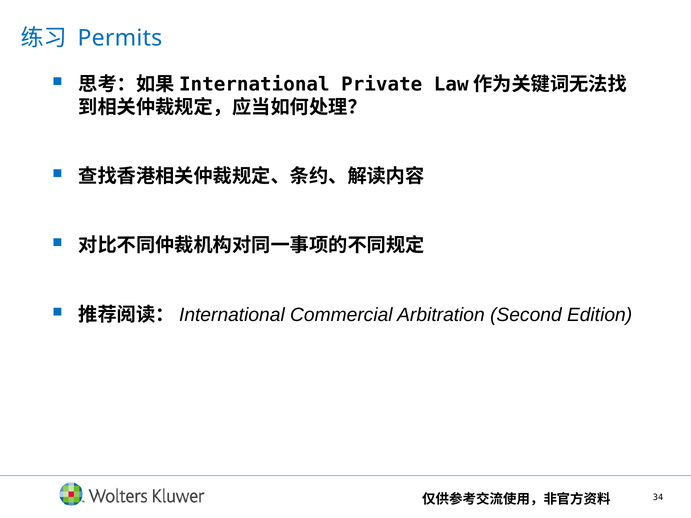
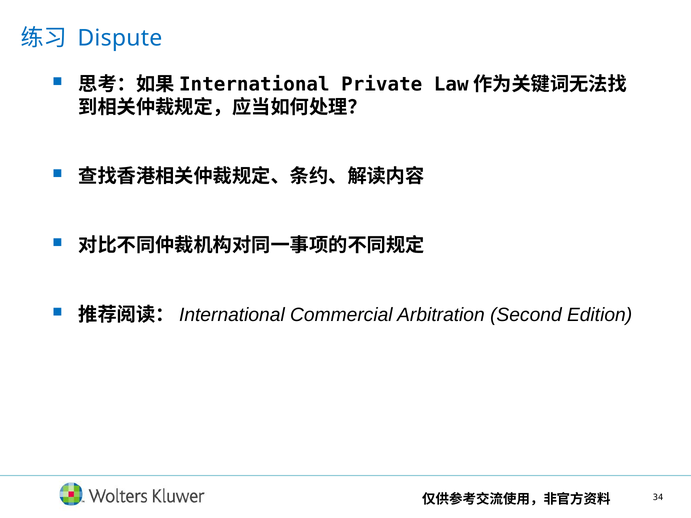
Permits: Permits -> Dispute (120, 38)
